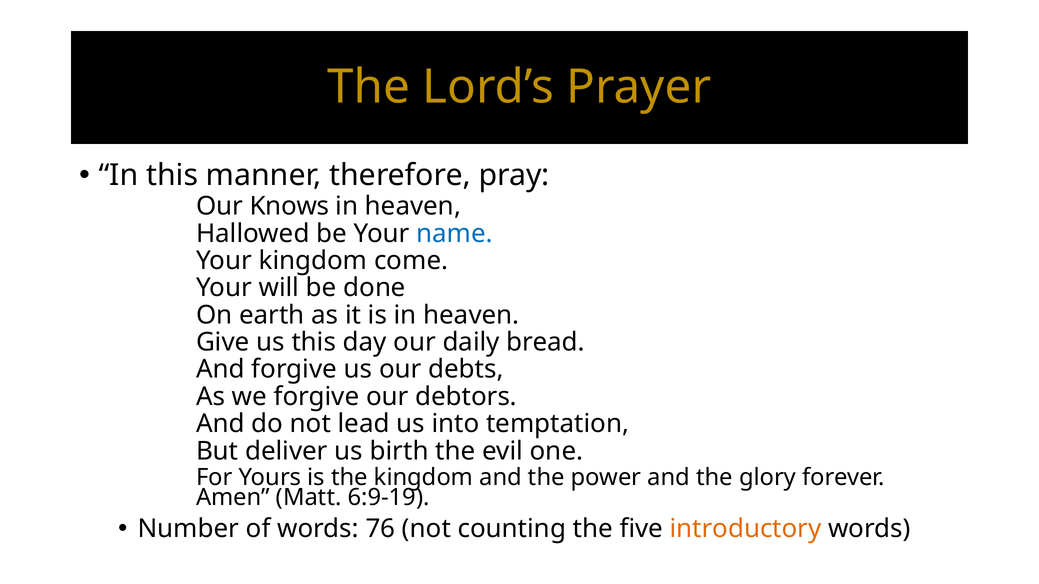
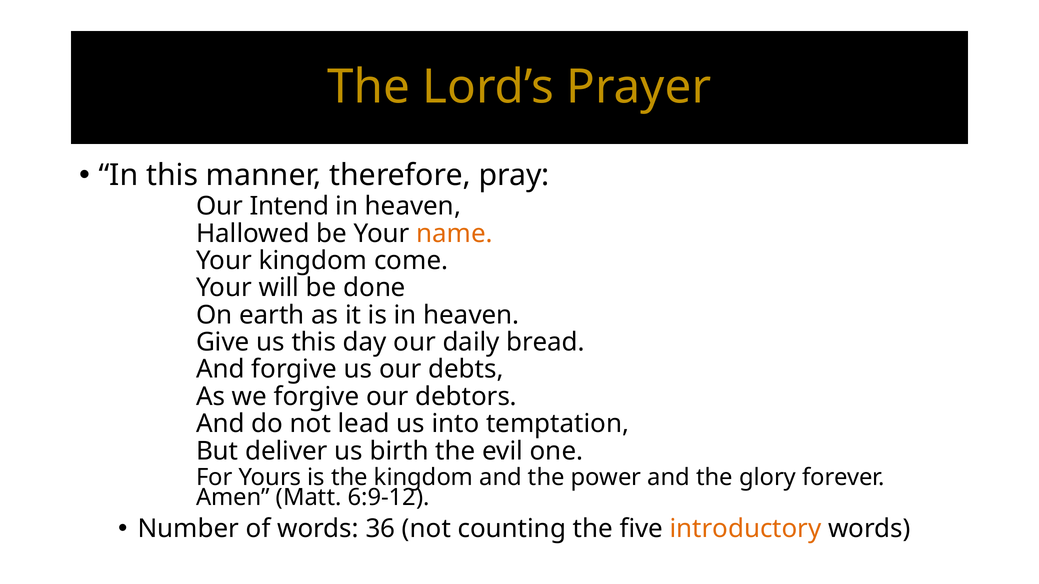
Knows: Knows -> Intend (289, 206)
name colour: blue -> orange (455, 234)
6:9-19: 6:9-19 -> 6:9-12 (389, 498)
76: 76 -> 36 (380, 529)
